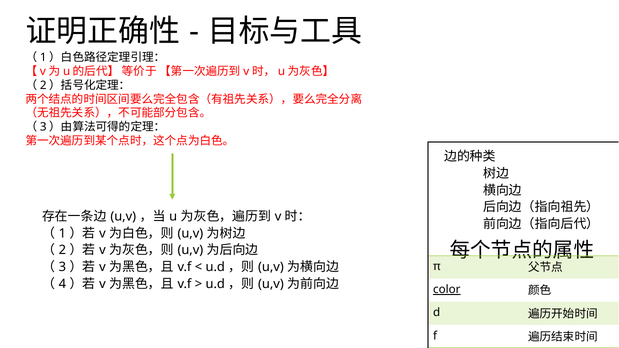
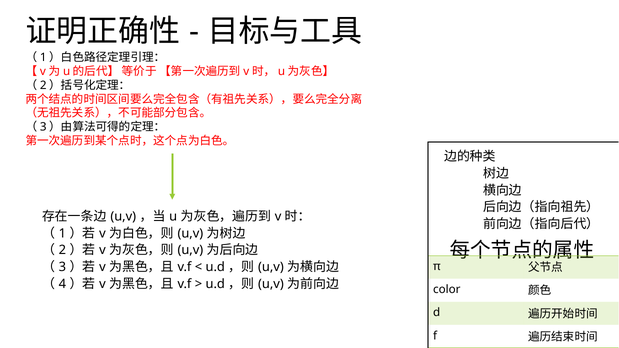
color underline: present -> none (447, 290)
